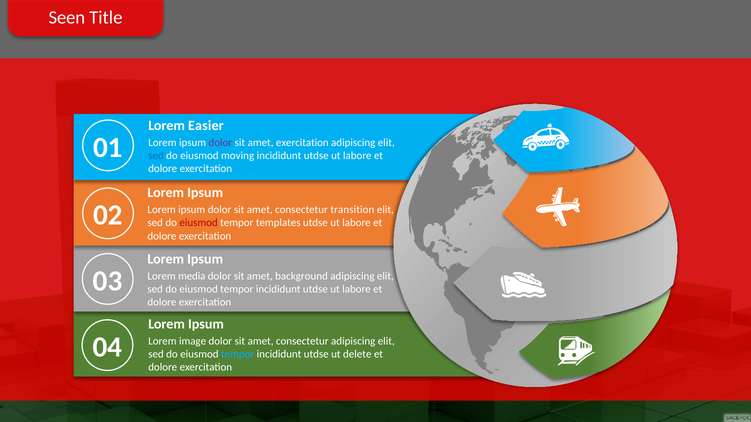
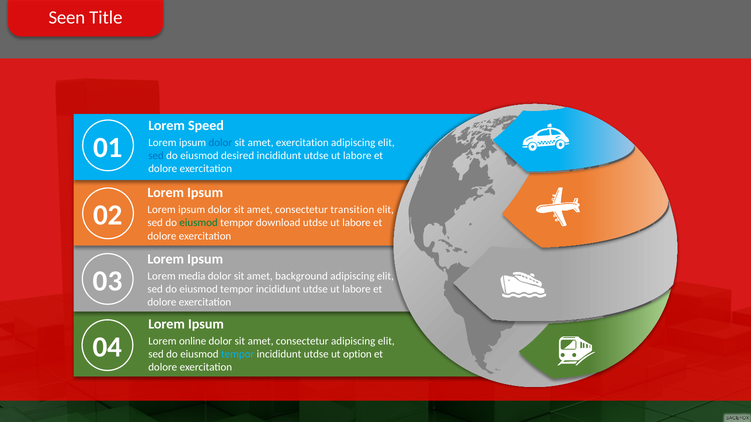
Easier: Easier -> Speed (206, 126)
dolor colour: purple -> blue (220, 143)
moving: moving -> desired (238, 156)
eiusmod colour: red -> green (199, 223)
templates: templates -> download (278, 223)
image: image -> online (193, 341)
delete: delete -> option (357, 355)
